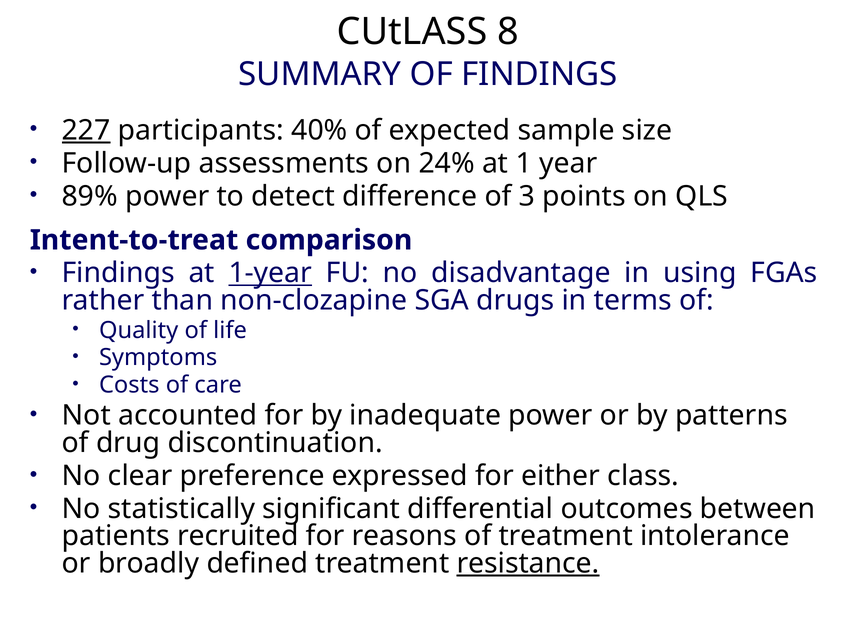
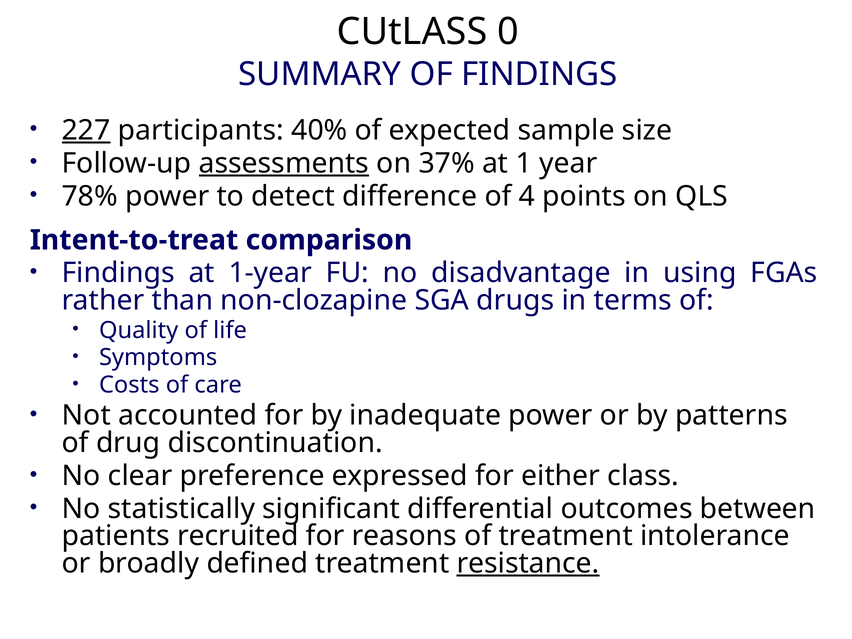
8: 8 -> 0 (508, 32)
assessments underline: none -> present (284, 163)
24%: 24% -> 37% (447, 163)
89%: 89% -> 78% (90, 196)
3: 3 -> 4 (527, 196)
1-year underline: present -> none (270, 273)
